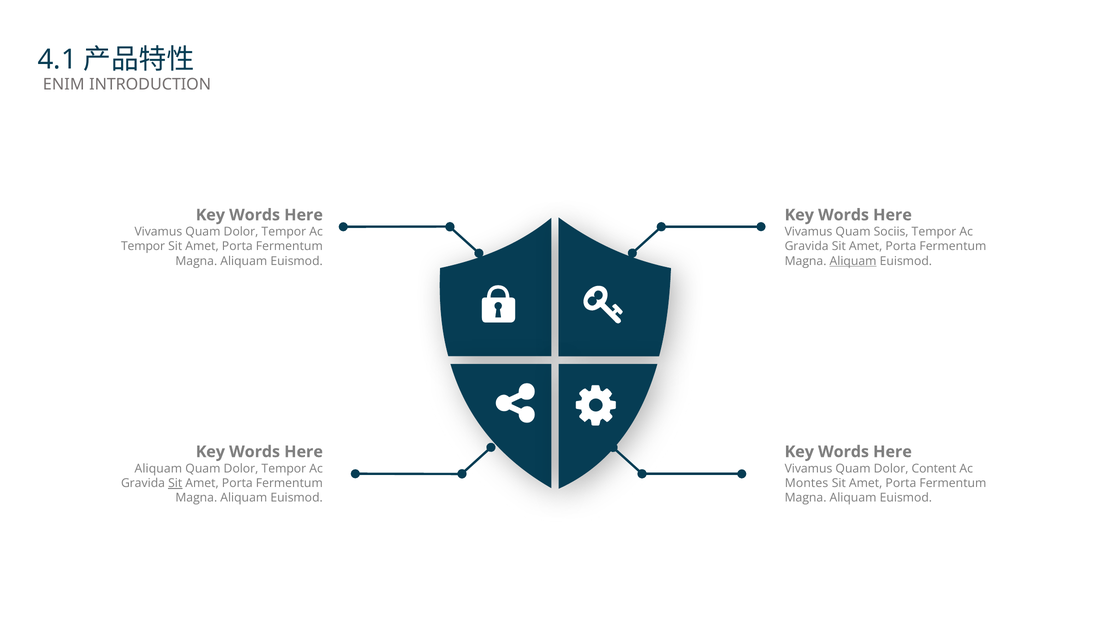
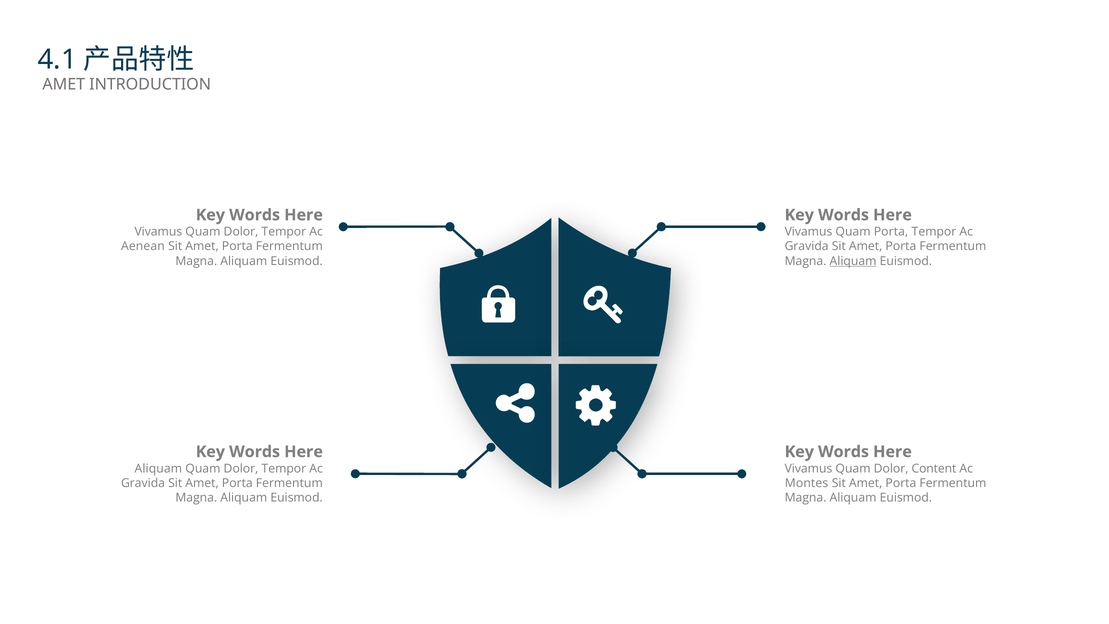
ENIM: ENIM -> AMET (64, 84)
Quam Sociis: Sociis -> Porta (891, 232)
Tempor: Tempor -> Aenean (143, 246)
Sit underline: present -> none (175, 483)
